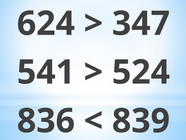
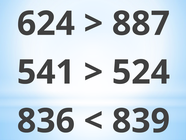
347: 347 -> 887 (141, 24)
